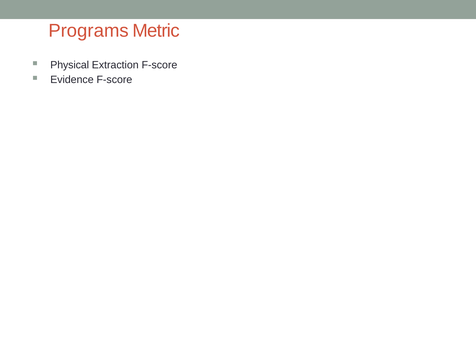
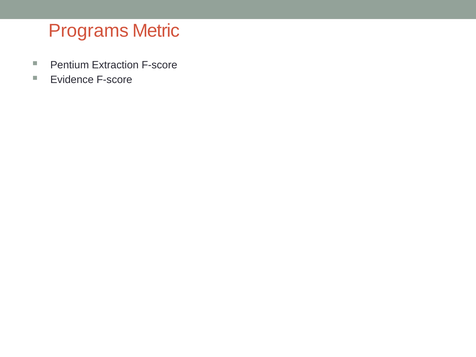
Physical: Physical -> Pentium (70, 65)
